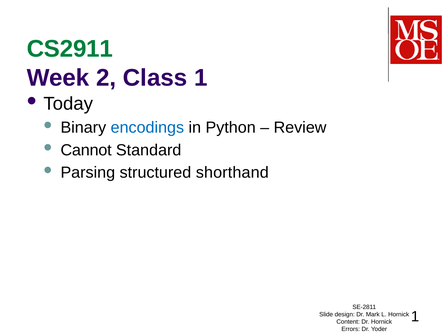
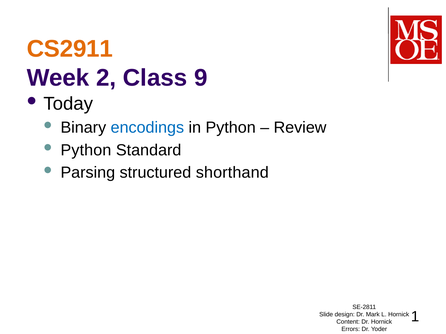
CS2911 colour: green -> orange (70, 49)
Class 1: 1 -> 9 (201, 78)
Cannot: Cannot -> Python (86, 150)
